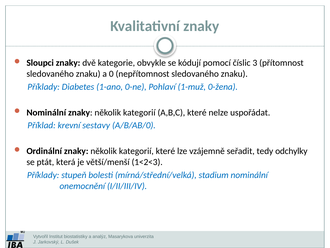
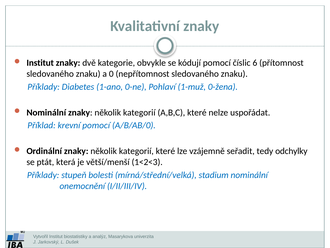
Sloupci: Sloupci -> Institut (40, 63)
3: 3 -> 6 (255, 63)
krevní sestavy: sestavy -> pomocí (96, 125)
